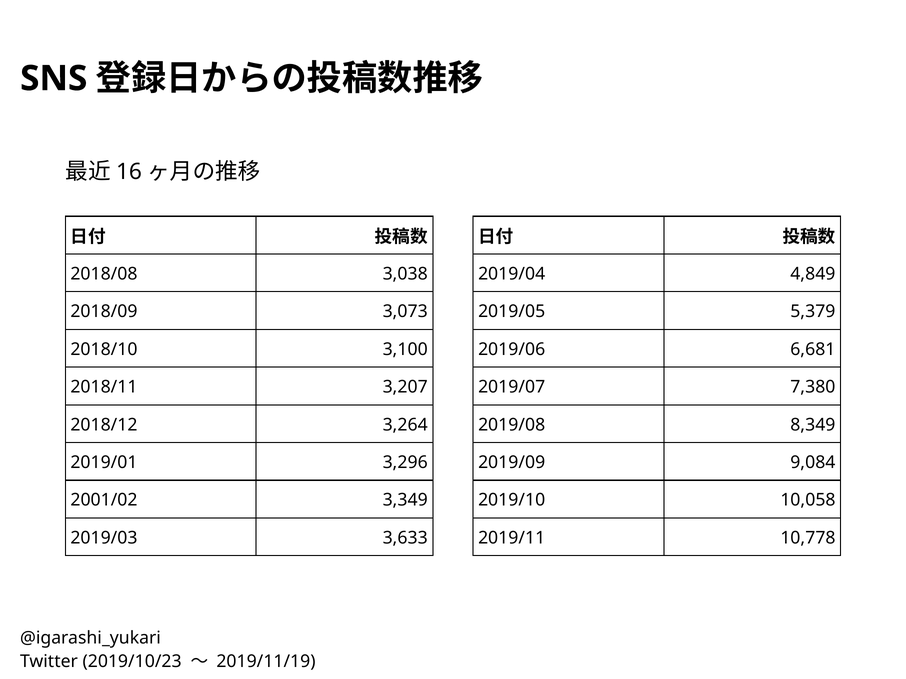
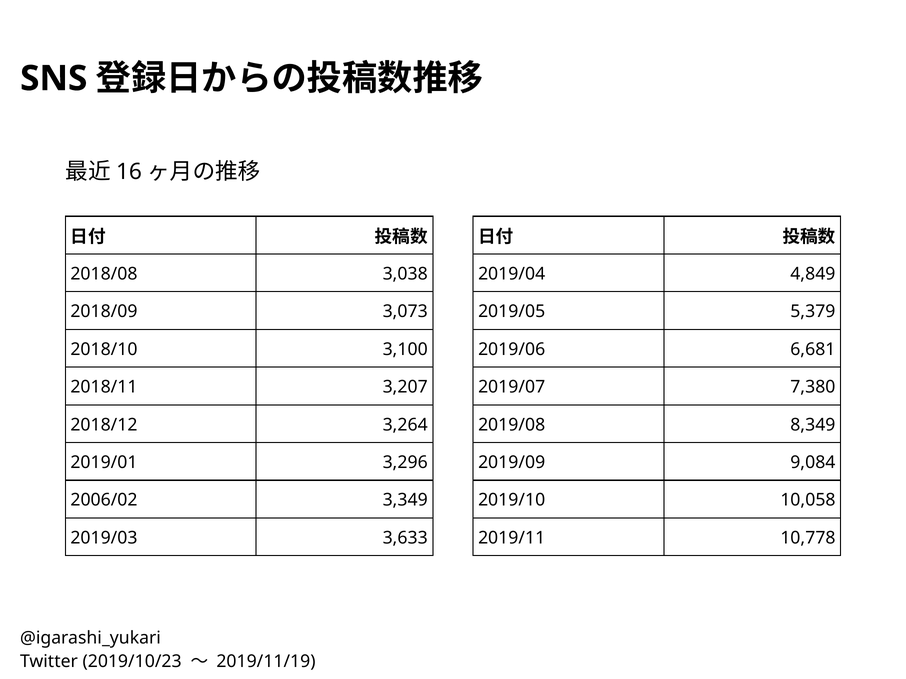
2001/02: 2001/02 -> 2006/02 (104, 501)
